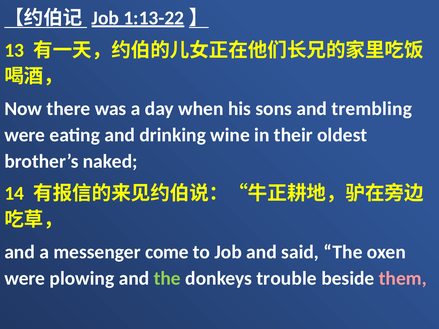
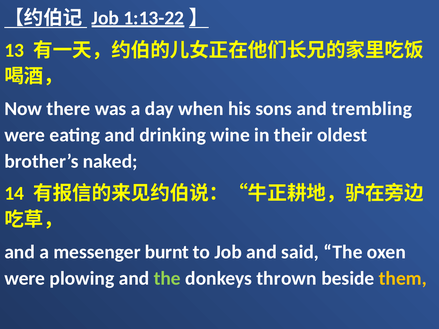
come: come -> burnt (167, 252)
trouble: trouble -> thrown (287, 278)
them colour: pink -> yellow (403, 278)
